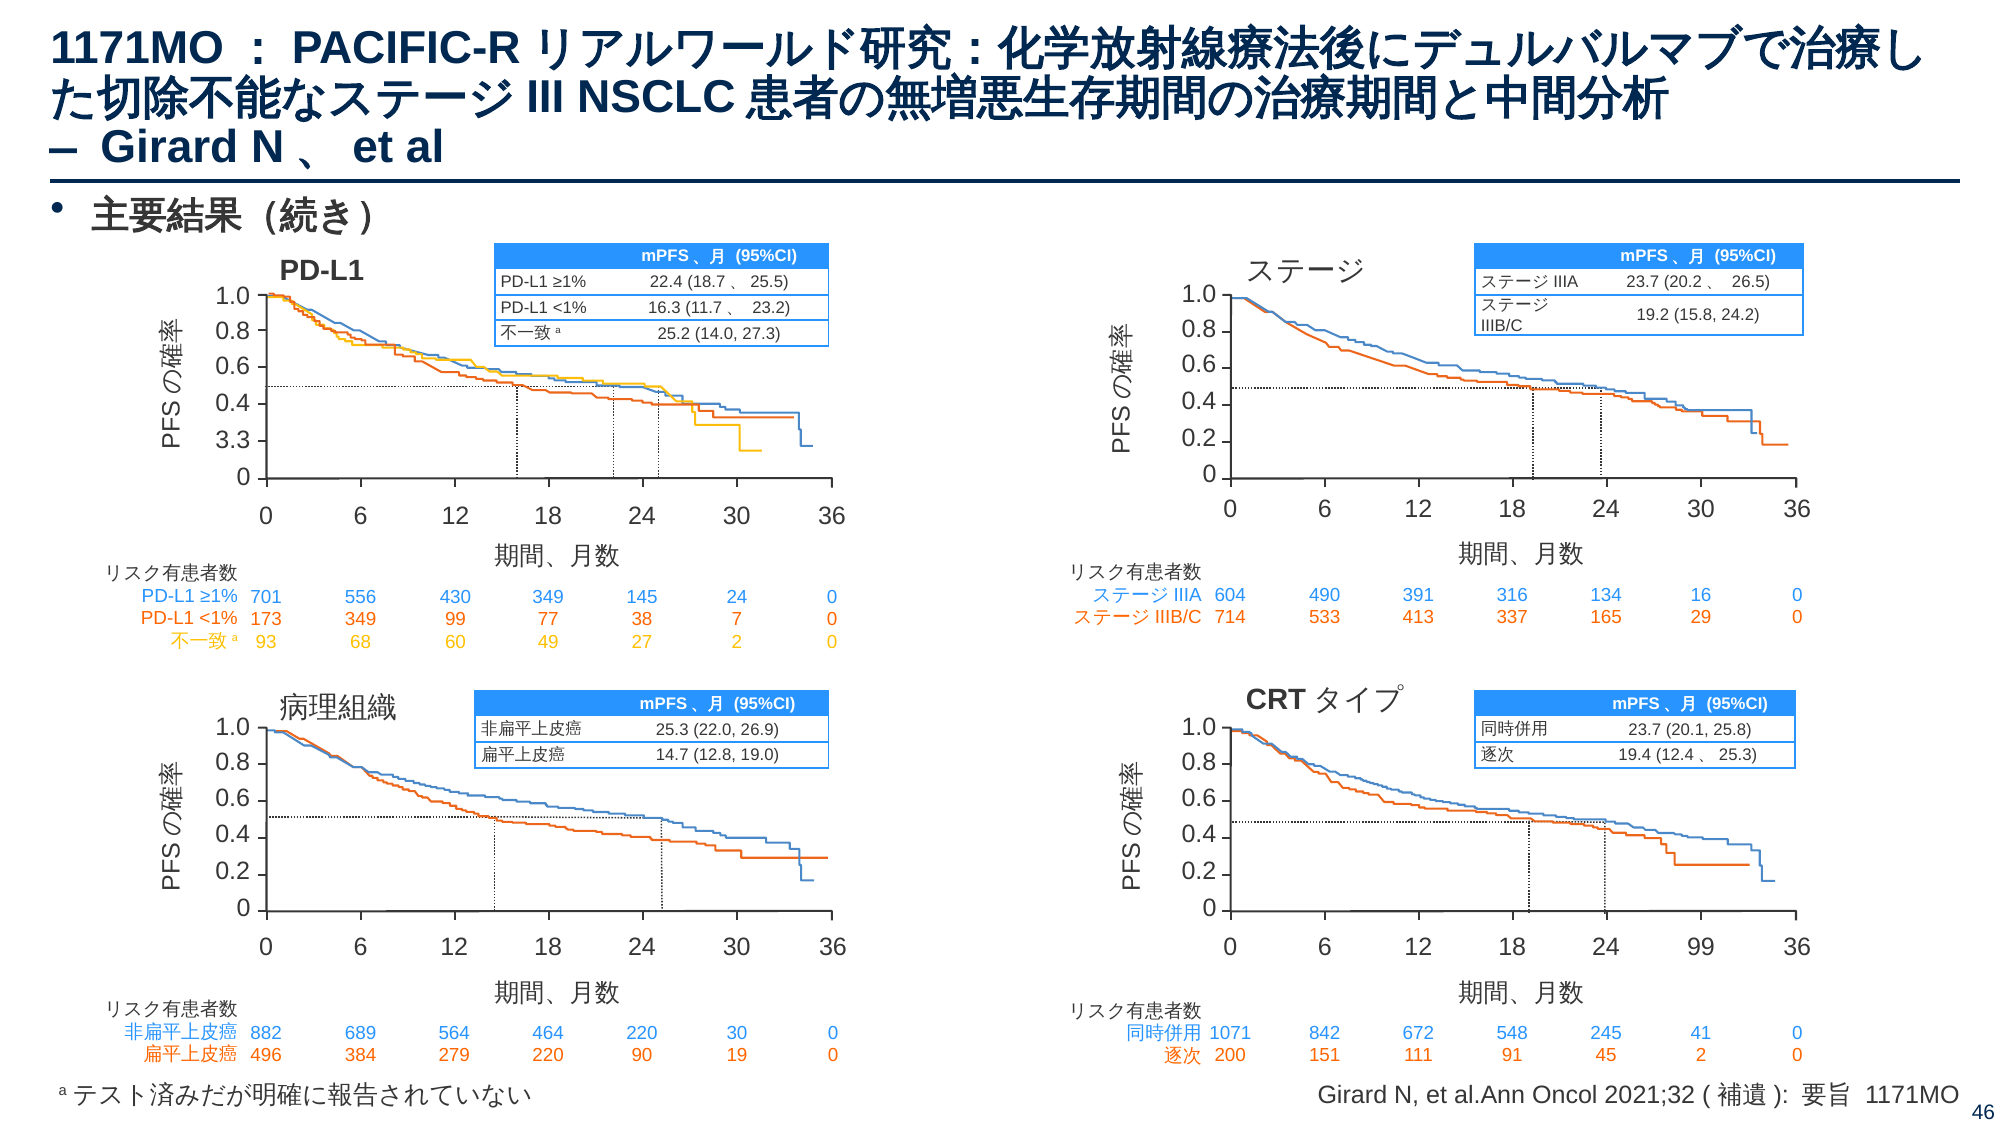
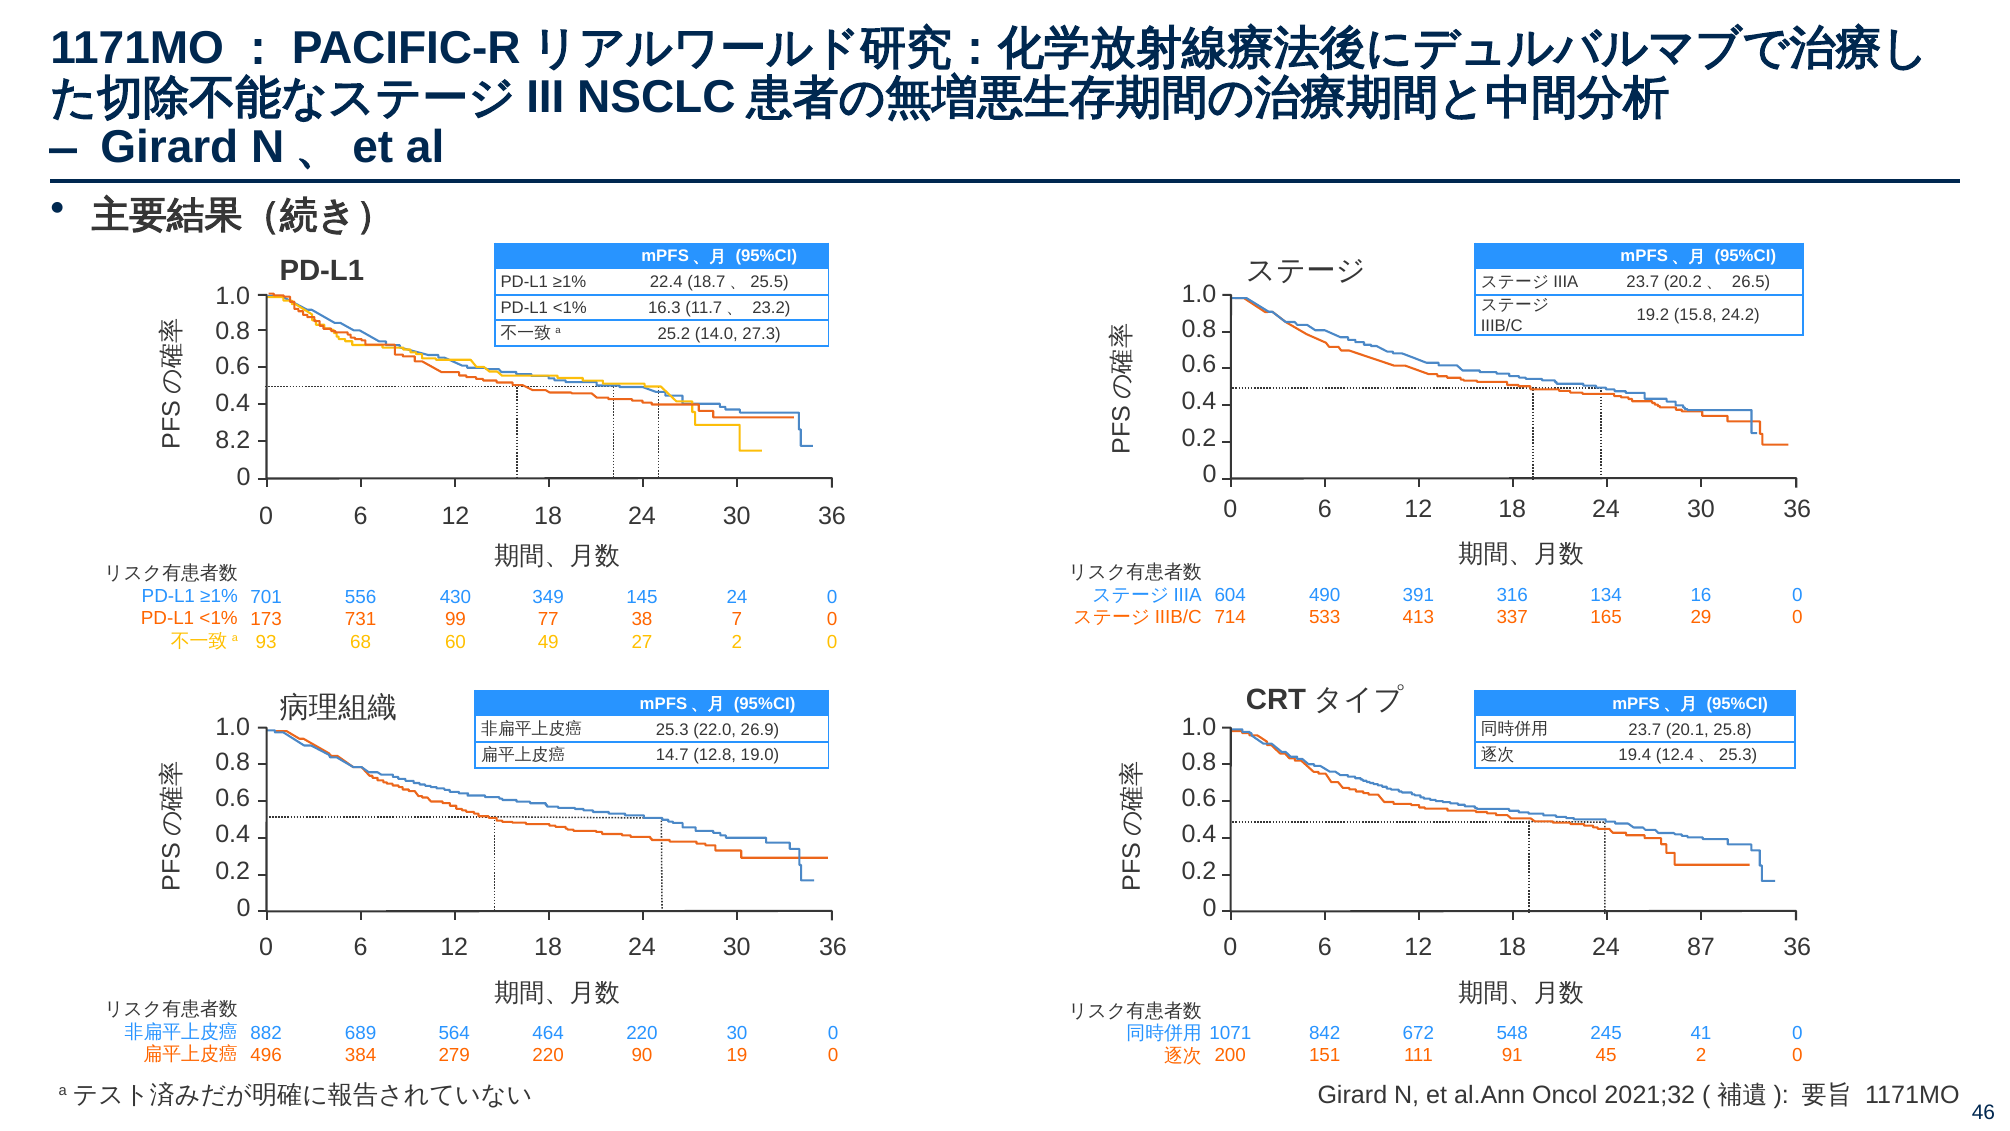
3.3: 3.3 -> 8.2 (233, 440)
173 349: 349 -> 731 (361, 619)
24 99: 99 -> 87 (1701, 947)
